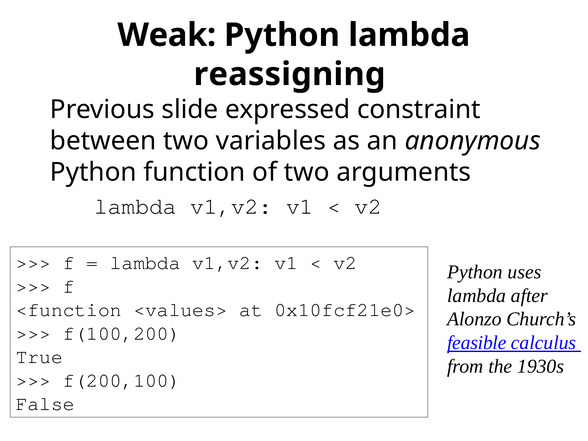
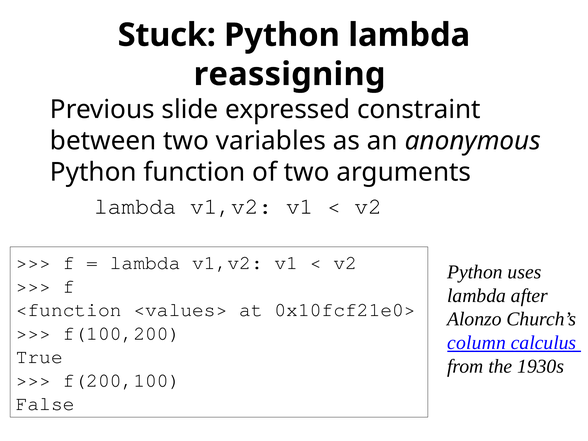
Weak: Weak -> Stuck (167, 35)
feasible: feasible -> column (477, 343)
